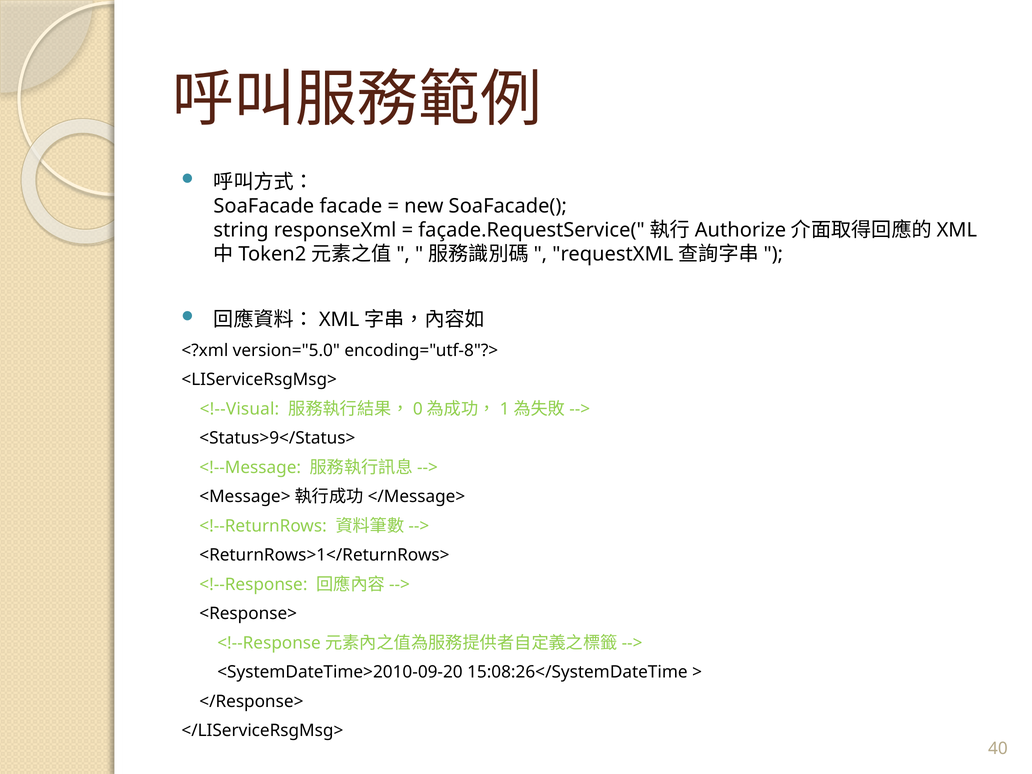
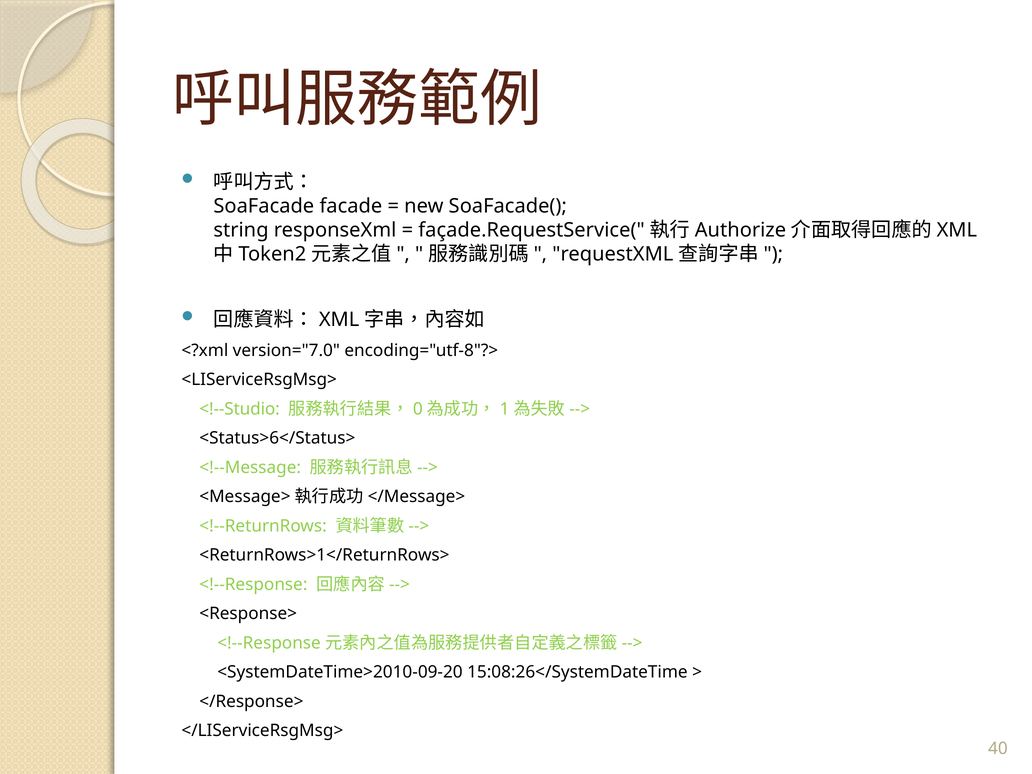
version="5.0: version="5.0 -> version="7.0 (286, 350)
<!--Visual: <!--Visual -> <!--Studio (240, 409)
<Status>9</Status>: <Status>9</Status> -> <Status>6</Status> (277, 438)
